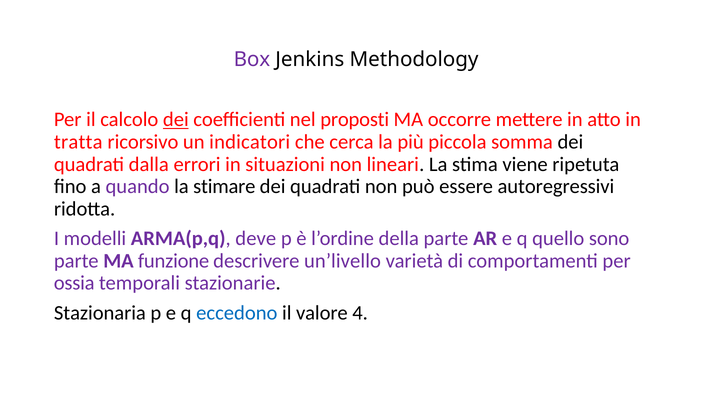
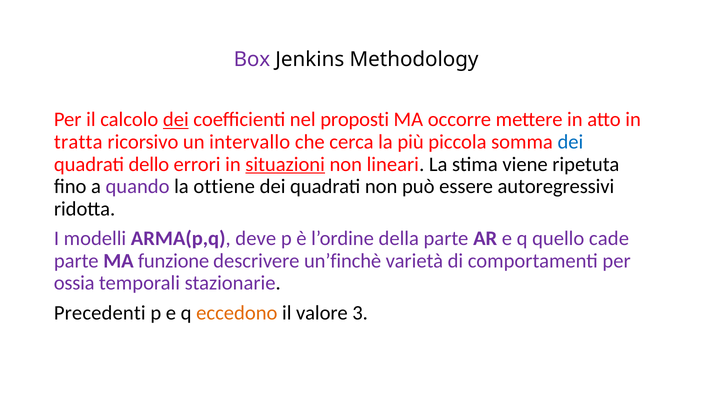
indicatori: indicatori -> intervallo (250, 142)
dei colour: black -> blue (570, 142)
dalla: dalla -> dello (149, 164)
situazioni underline: none -> present (285, 164)
stimare: stimare -> ottiene (224, 186)
sono: sono -> cade (609, 238)
un’livello: un’livello -> un’finchè (343, 261)
Stazionaria: Stazionaria -> Precedenti (100, 312)
eccedono colour: blue -> orange (237, 312)
4: 4 -> 3 (360, 312)
